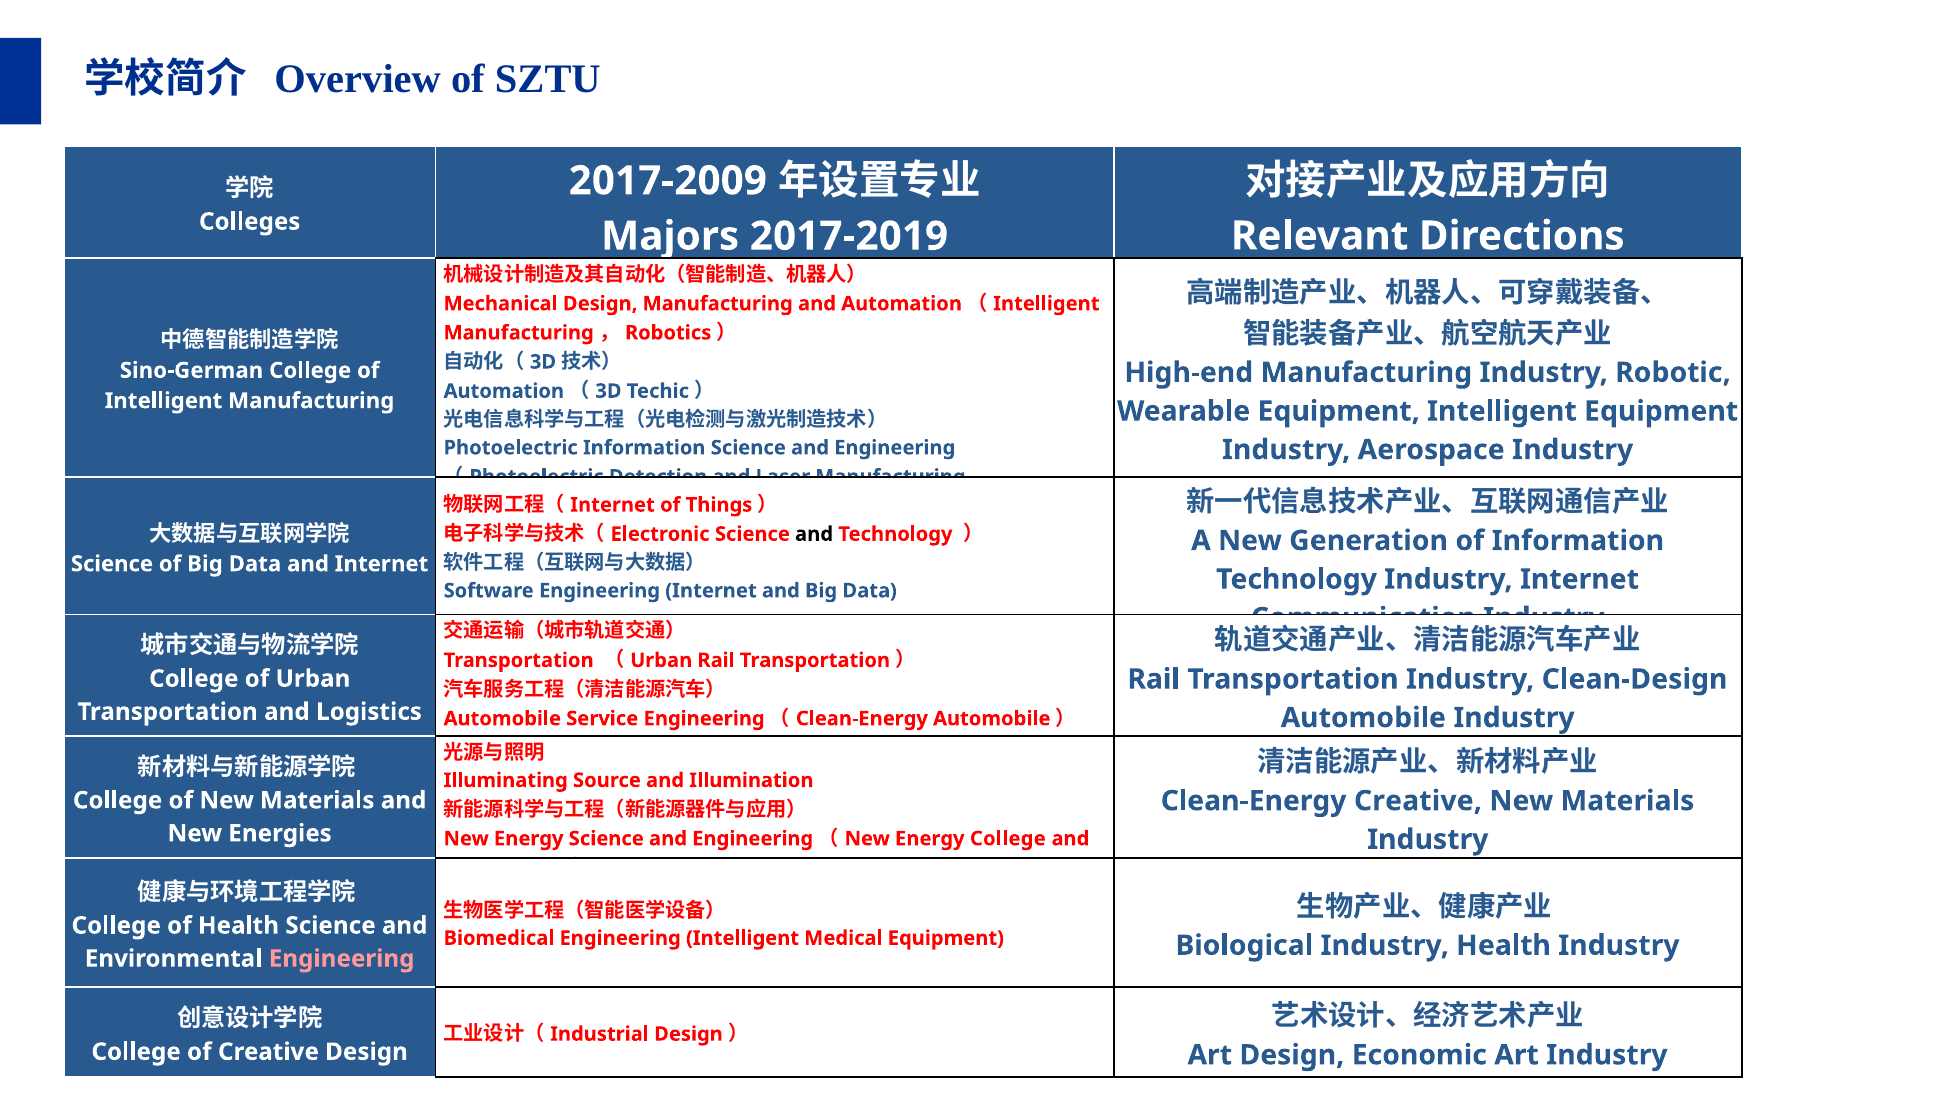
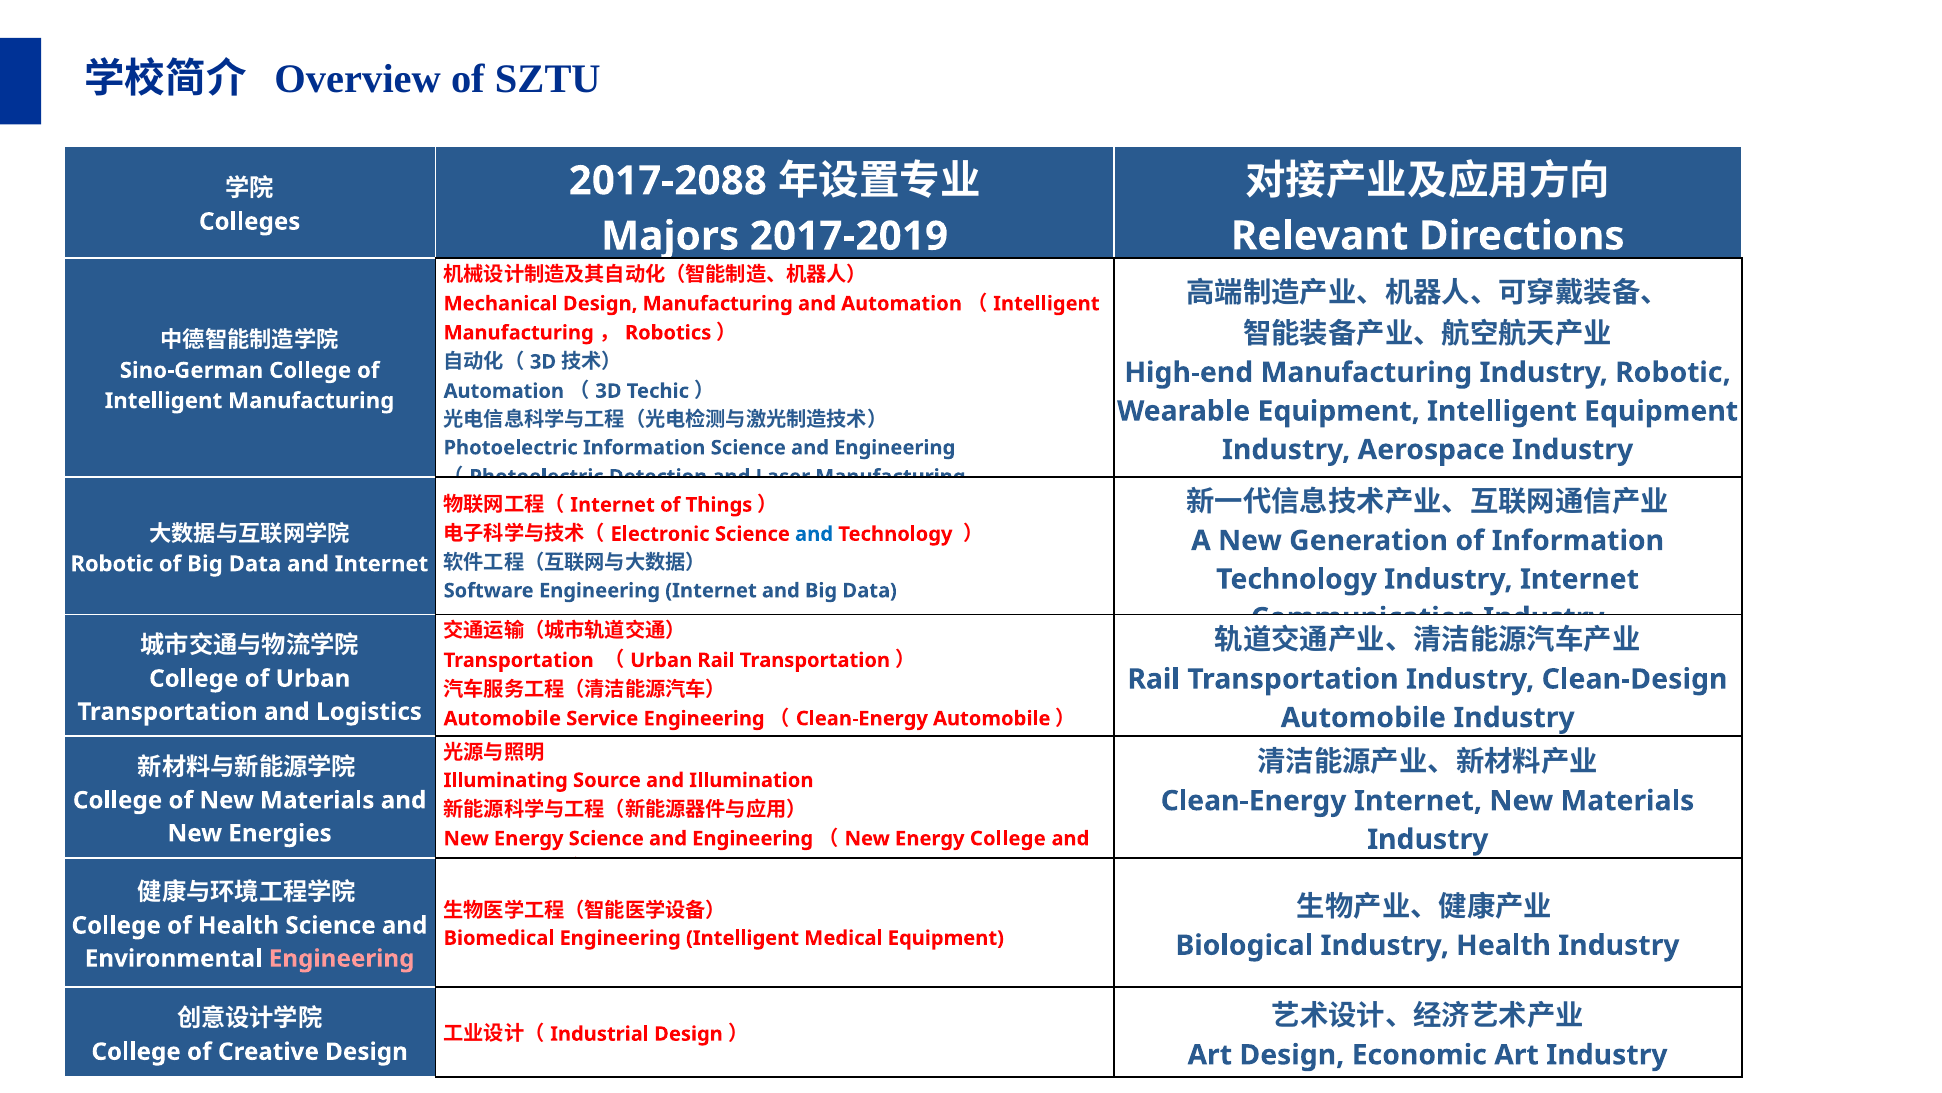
2017-2009: 2017-2009 -> 2017-2088 (668, 181)
and colour: black -> blue (814, 534)
Science: Science -> Robotic (112, 564)
Clean-Energy Creative: Creative -> Internet (1418, 800)
